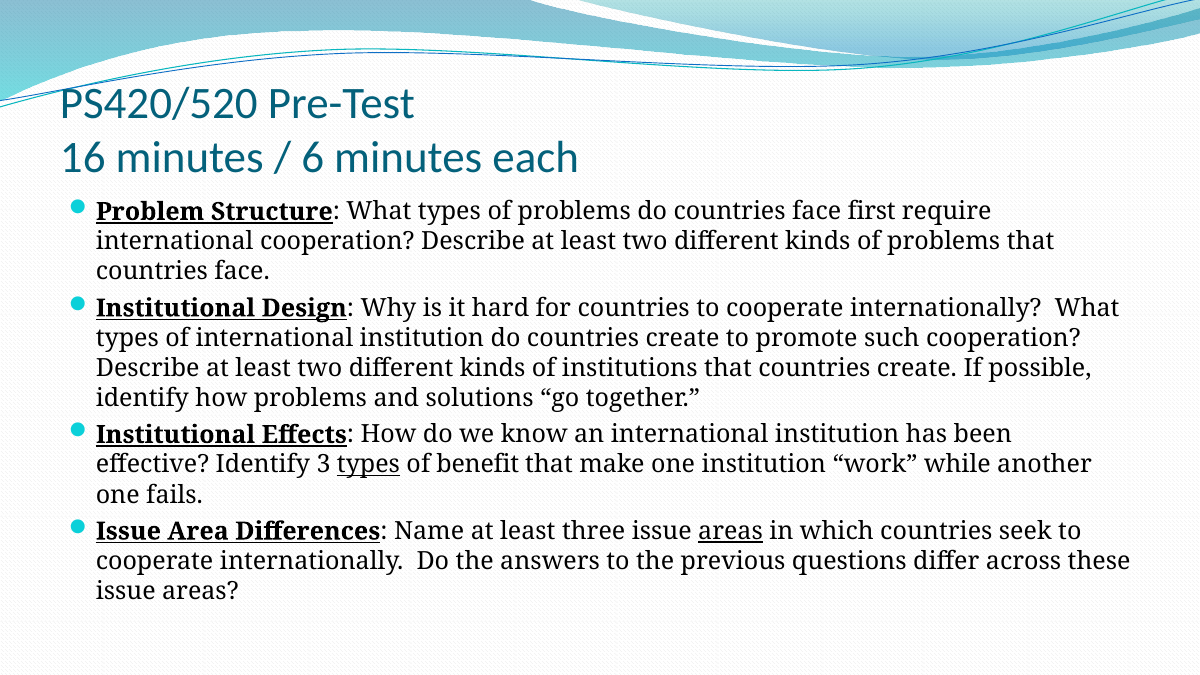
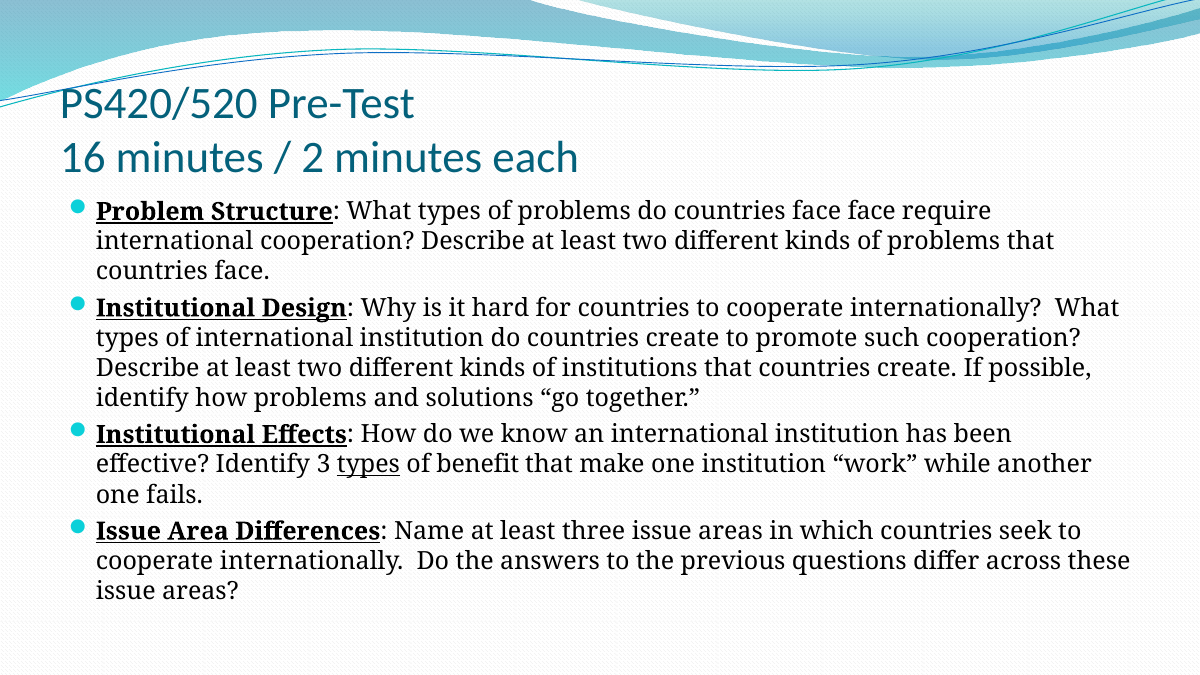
6: 6 -> 2 (313, 158)
face first: first -> face (872, 212)
areas underline: present -> none (731, 531)
